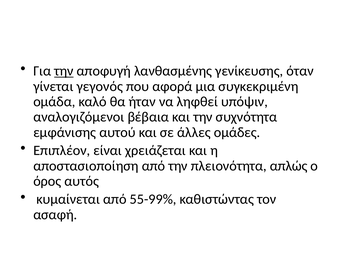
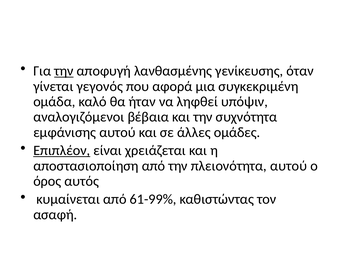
Επιπλέον underline: none -> present (62, 150)
πλειονότητα απλώς: απλώς -> αυτού (289, 166)
55-99%: 55-99% -> 61-99% (153, 199)
